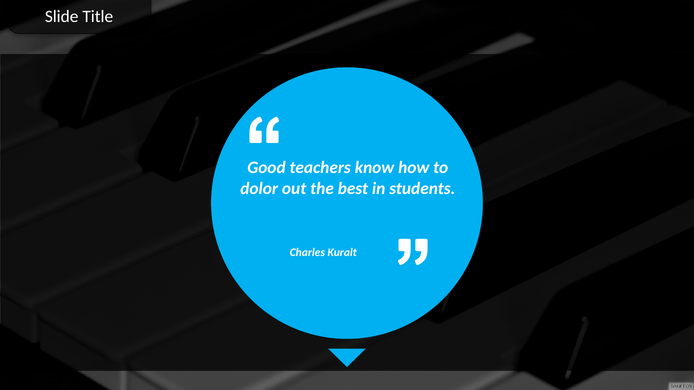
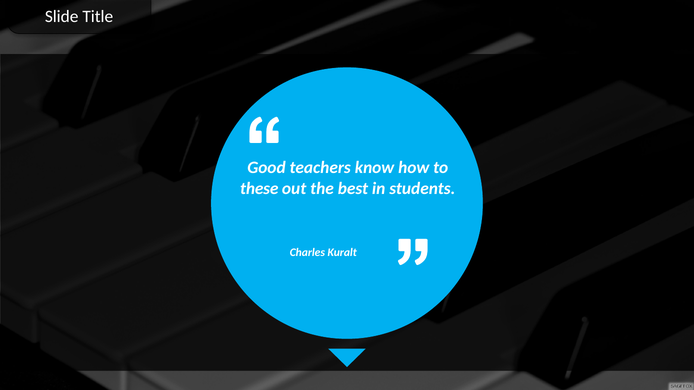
dolor: dolor -> these (259, 189)
